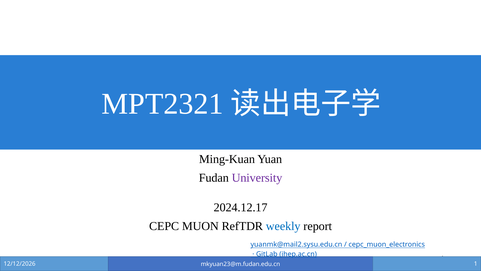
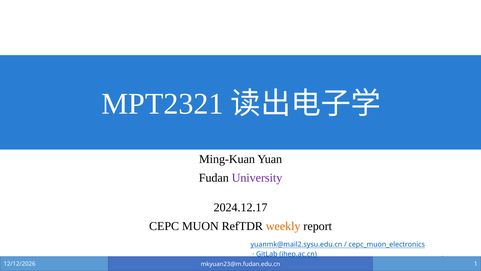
weekly colour: blue -> orange (283, 226)
